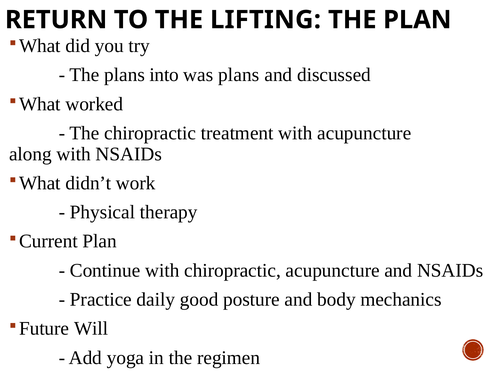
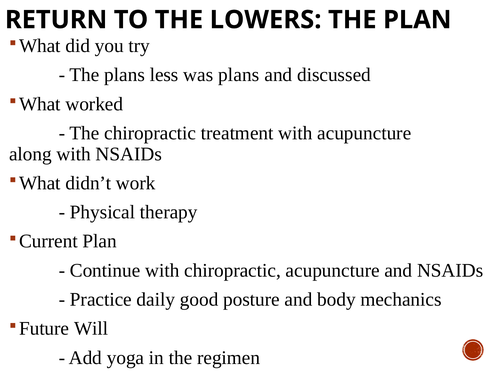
LIFTING: LIFTING -> LOWERS (266, 20)
into: into -> less (164, 75)
